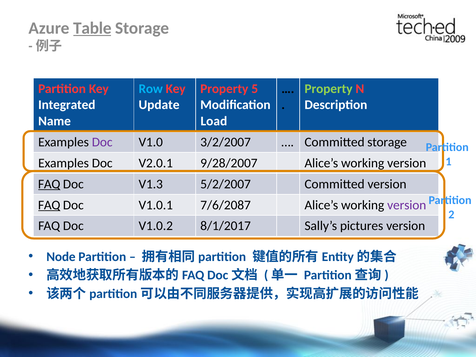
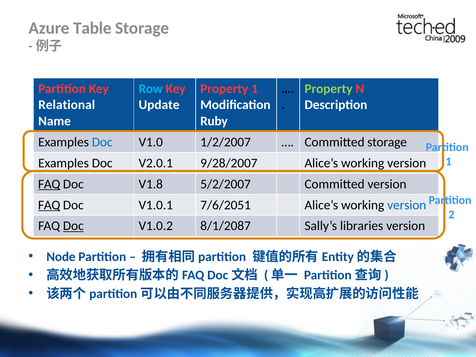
Table underline: present -> none (92, 28)
Property 5: 5 -> 1 (255, 89)
Integrated: Integrated -> Relational (67, 105)
Load: Load -> Ruby (214, 121)
Doc colour: purple -> blue (102, 142)
3/2/2007: 3/2/2007 -> 1/2/2007 (226, 142)
V1.3: V1.3 -> V1.8 (151, 184)
7/6/2087: 7/6/2087 -> 7/6/2051 (226, 205)
version colour: purple -> blue (407, 205)
Doc underline: none -> present (73, 226)
8/1/2017: 8/1/2017 -> 8/1/2087 (226, 226)
pictures: pictures -> libraries (362, 226)
